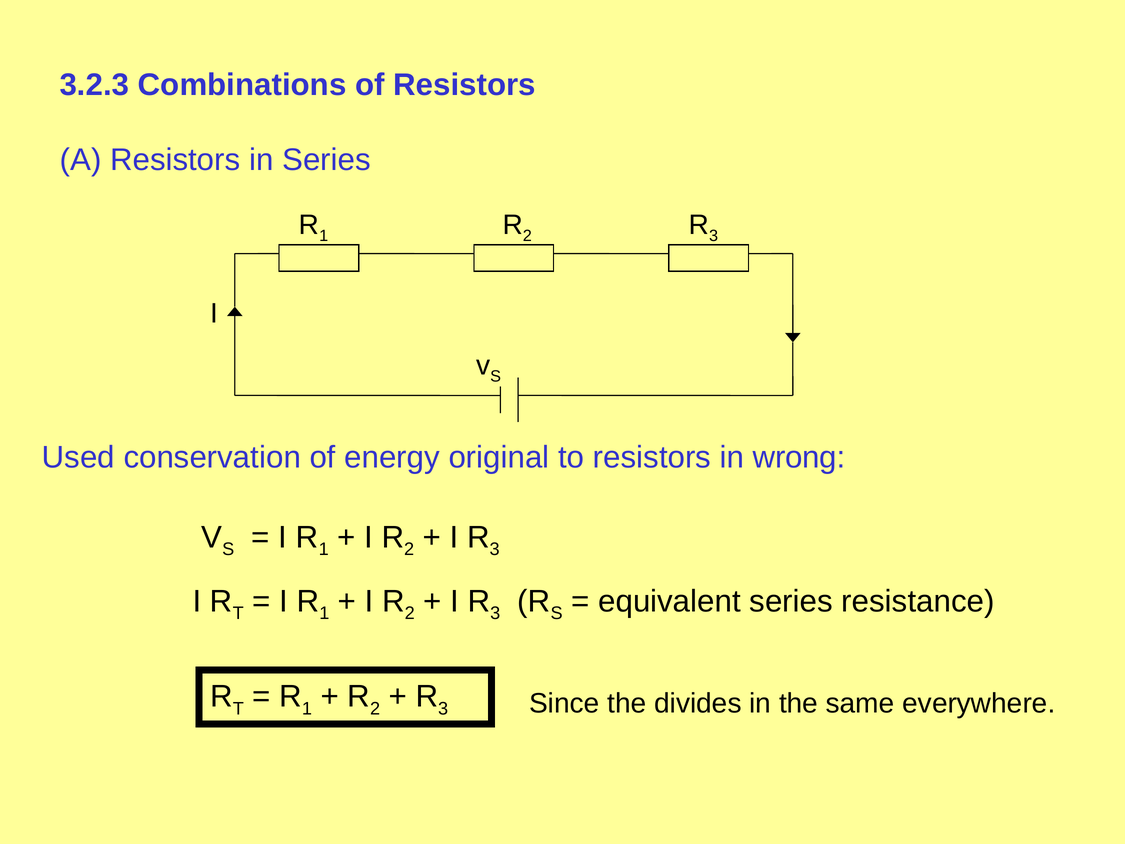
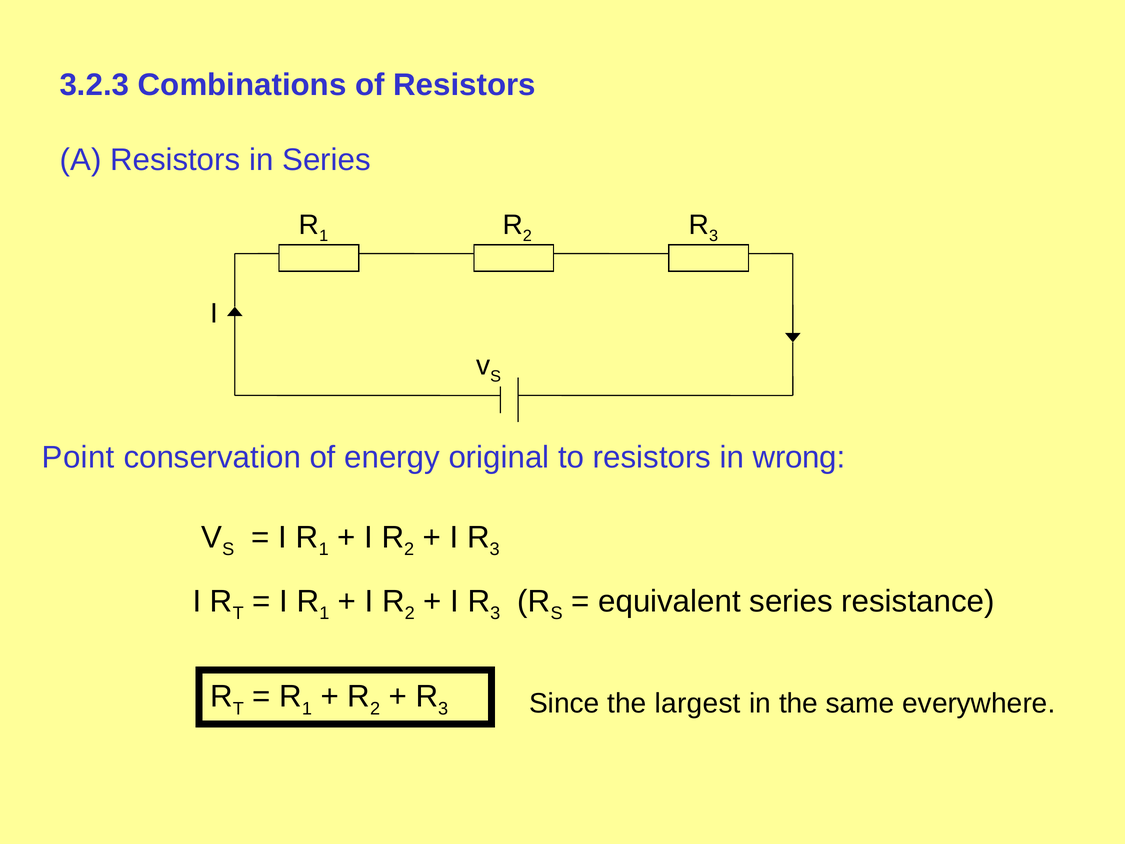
Used: Used -> Point (78, 457)
divides: divides -> largest (698, 703)
